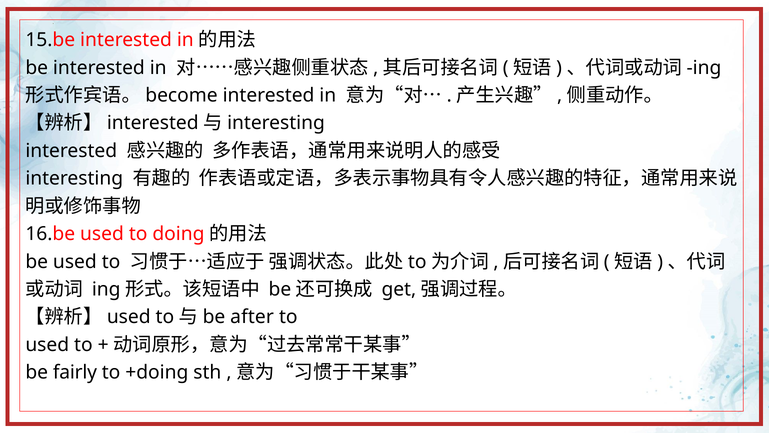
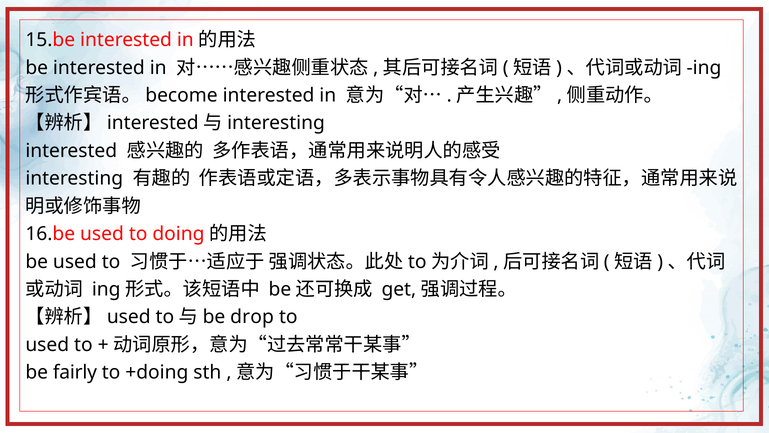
after: after -> drop (252, 317)
